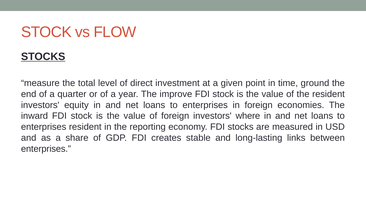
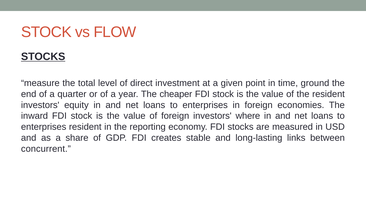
improve: improve -> cheaper (176, 94)
enterprises: enterprises -> concurrent (46, 149)
